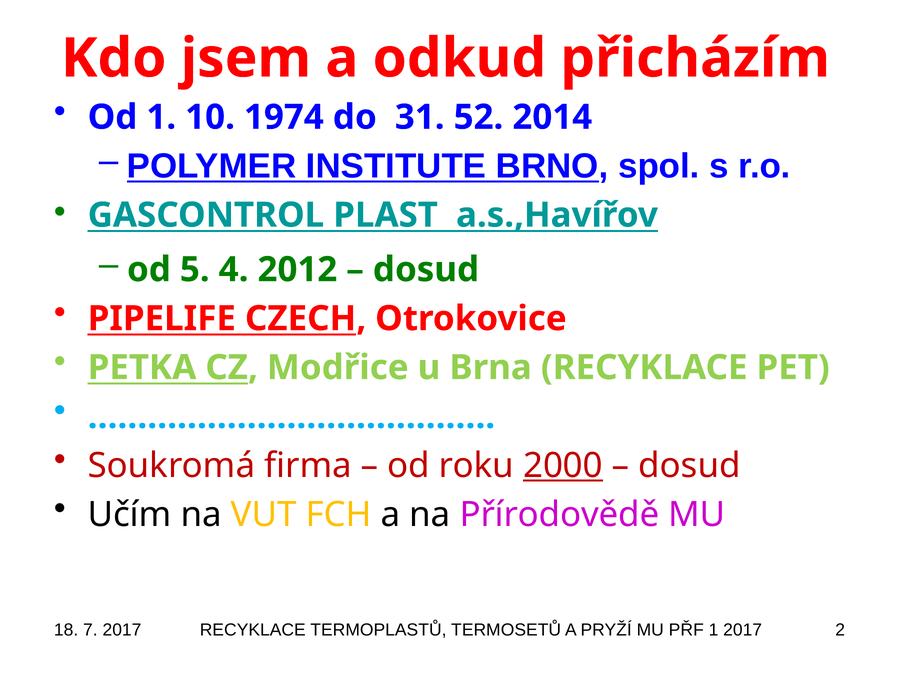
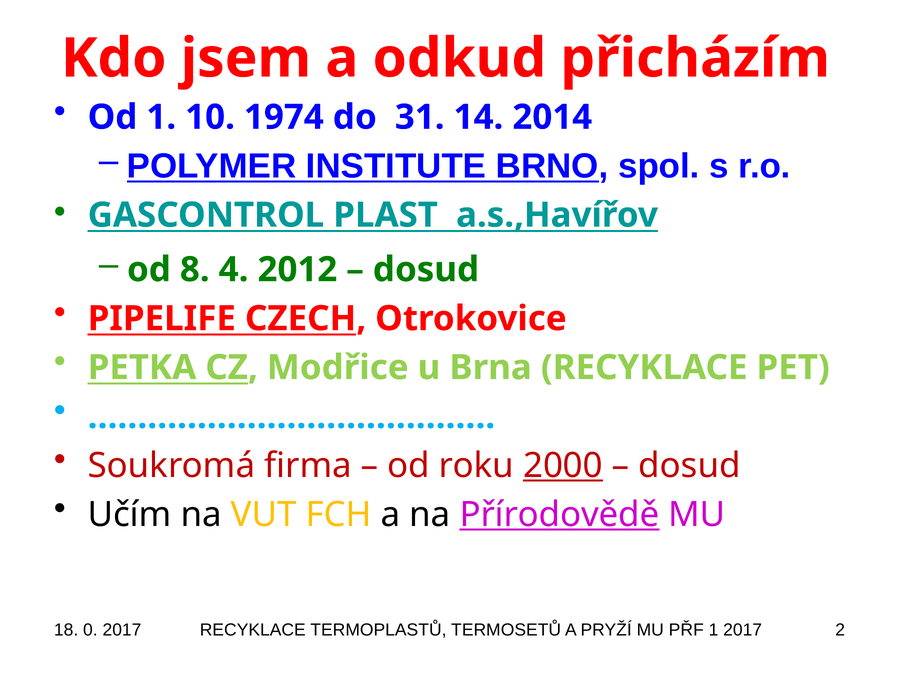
52: 52 -> 14 (478, 117)
5: 5 -> 8 (195, 270)
Přírodovědě underline: none -> present (560, 515)
7: 7 -> 0 (90, 630)
